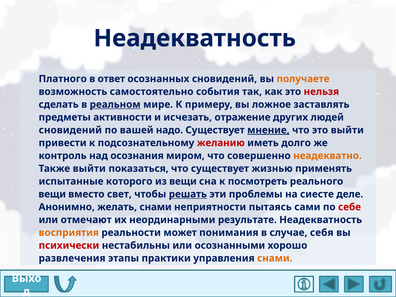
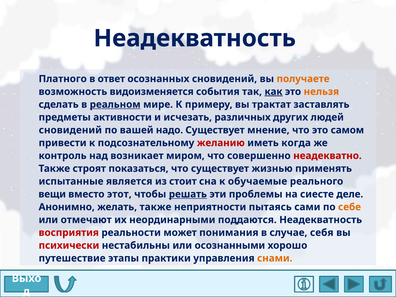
самостоятельно: самостоятельно -> видоизменяется (152, 92)
как underline: none -> present (274, 92)
нельзя colour: red -> orange (321, 92)
ложное: ложное -> трактат (271, 104)
отражение: отражение -> различных (243, 117)
мнение underline: present -> none (268, 130)
это выйти: выйти -> самом (347, 130)
долго: долго -> когда (296, 143)
осознания: осознания -> возникает (137, 156)
неадекватно colour: orange -> red (327, 156)
Также выйти: выйти -> строят (89, 169)
которого: которого -> является (129, 181)
из вещи: вещи -> стоит (183, 181)
посмотреть: посмотреть -> обучаемые (258, 181)
свет: свет -> этот (119, 194)
желать снами: снами -> также (155, 207)
себе colour: red -> orange (350, 207)
результате: результате -> поддаются (247, 220)
восприятия colour: orange -> red (69, 233)
развлечения: развлечения -> путешествие (72, 258)
